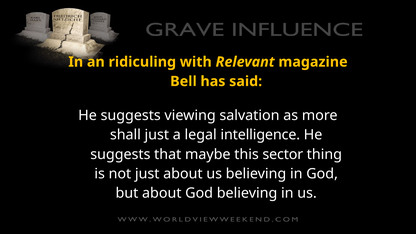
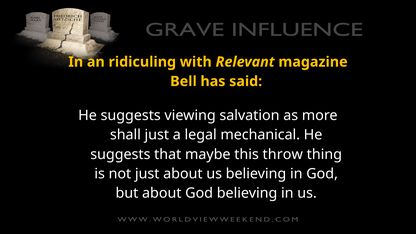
intelligence: intelligence -> mechanical (260, 135)
sector: sector -> throw (283, 154)
